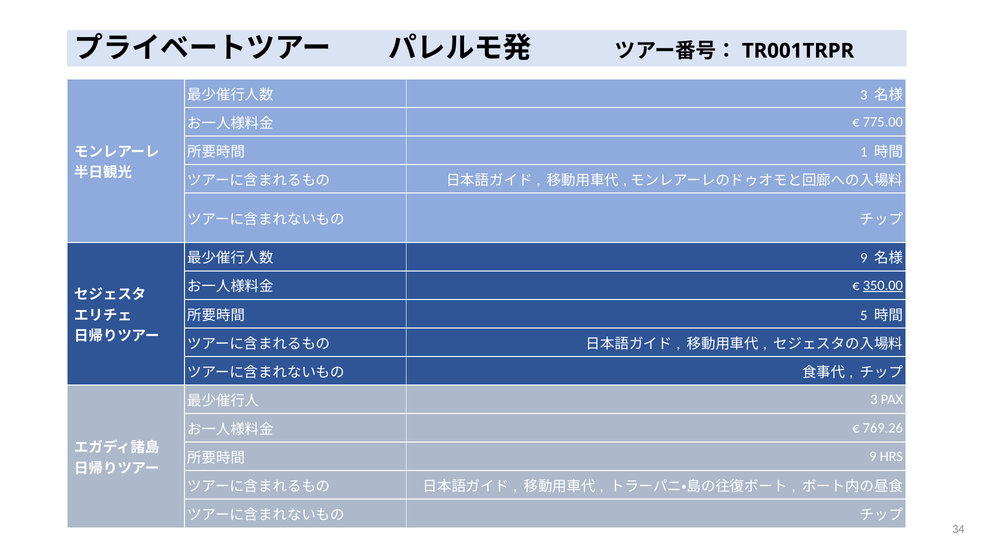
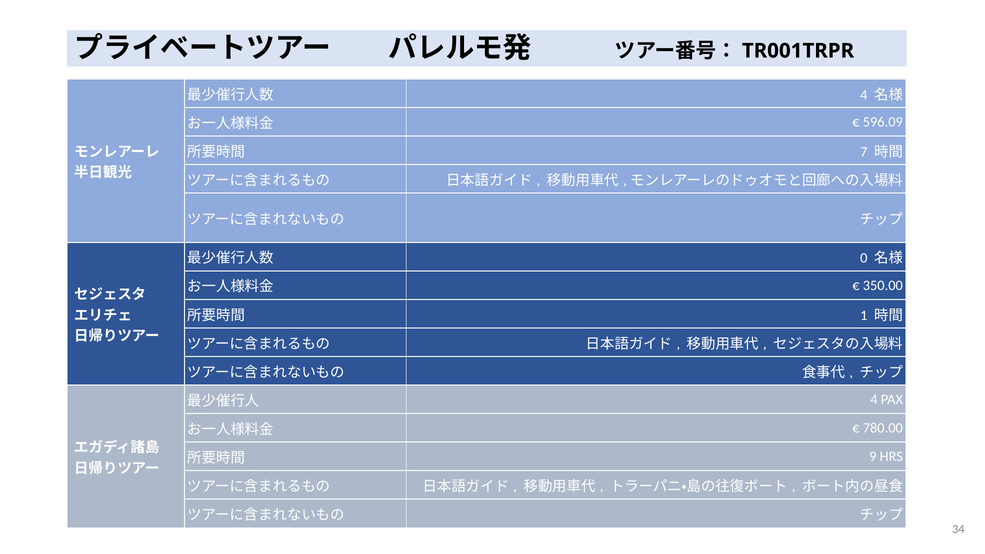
3: 3 -> 4 (864, 95)
775.00: 775.00 -> 596.09 (883, 122)
1: 1 -> 7 (864, 152)
9: 9 -> 0 (864, 258)
350.00 underline: present -> none (883, 285)
5: 5 -> 1 (864, 315)
3: 3 -> 4 (874, 400)
769.26: 769.26 -> 780.00 (883, 428)
